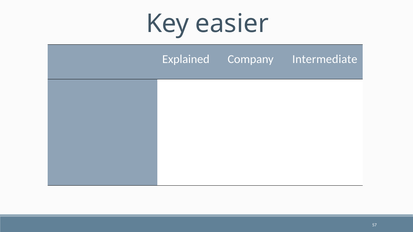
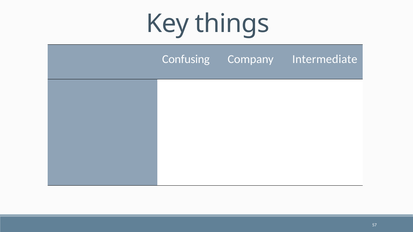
easier: easier -> things (232, 24)
Explained: Explained -> Confusing (186, 59)
